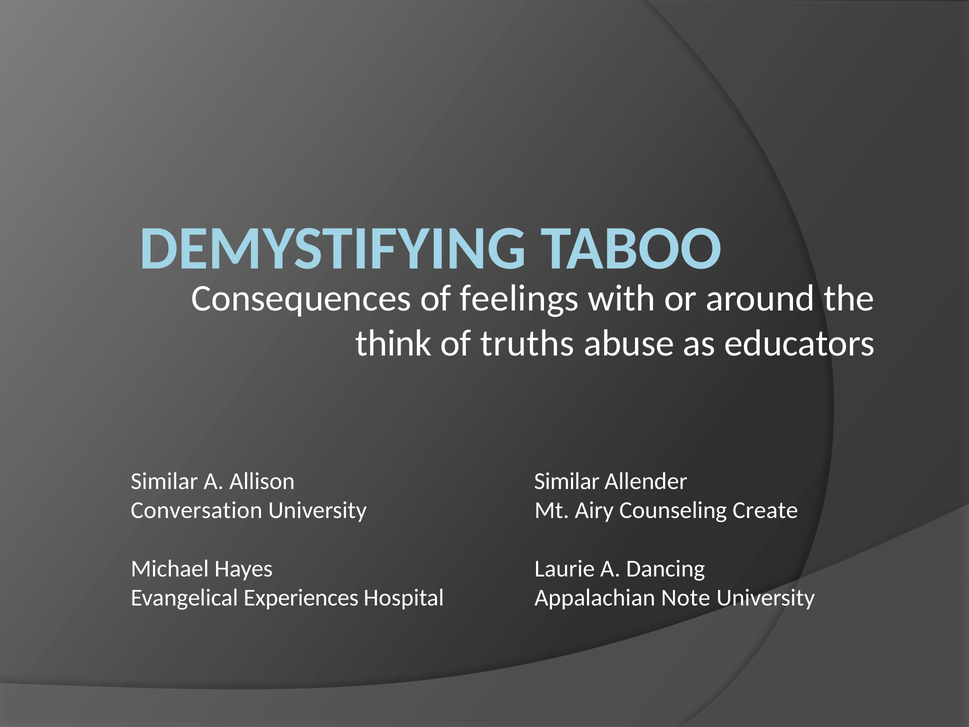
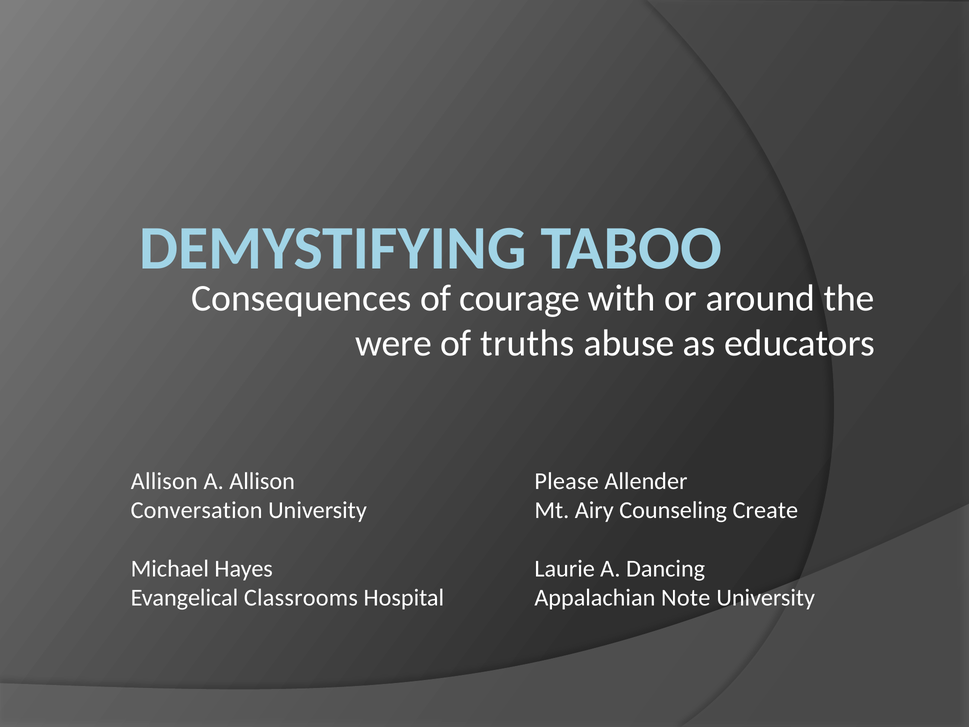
feelings: feelings -> courage (520, 298)
think: think -> were (394, 343)
Similar: Similar -> Allison (164, 481)
Similar: Similar -> Please (567, 481)
Experiences: Experiences -> Classrooms (301, 598)
